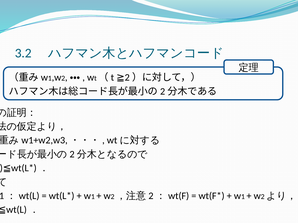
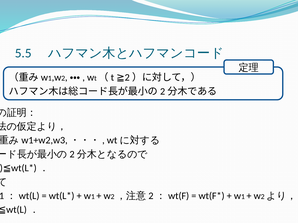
3.2: 3.2 -> 5.5 (23, 53)
